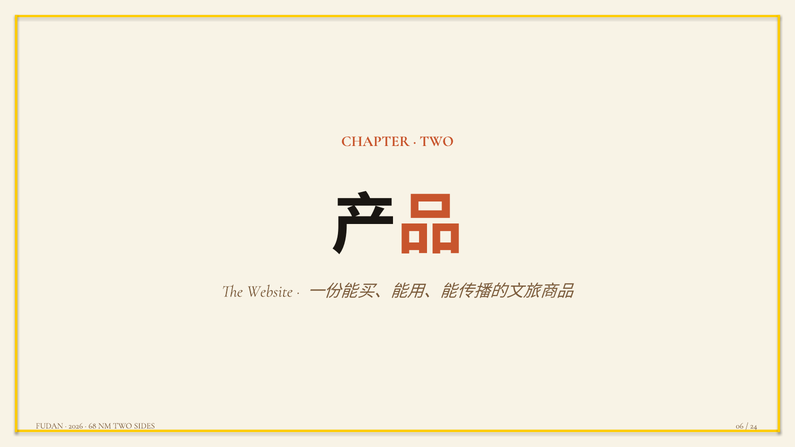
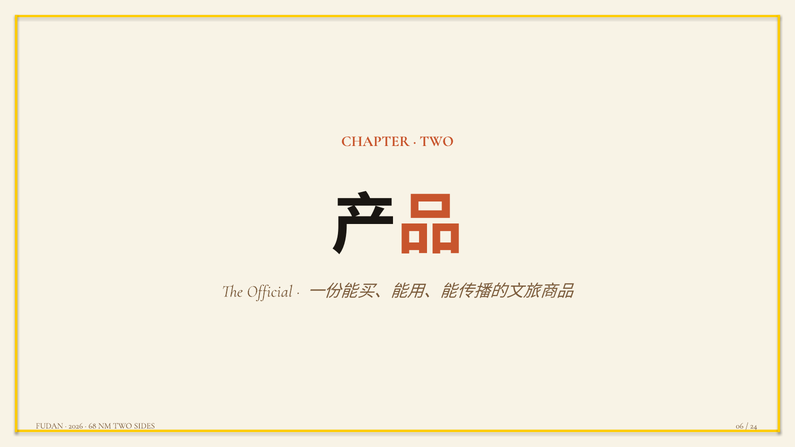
Website: Website -> Official (270, 291)
